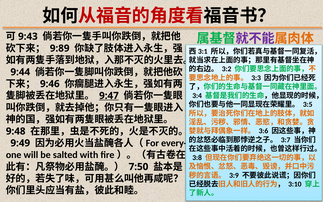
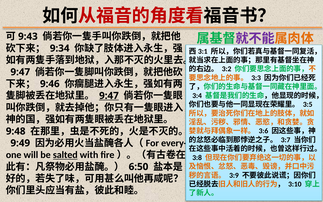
9:89: 9:89 -> 9:34 (60, 48)
9:44: 9:44 -> 9:47 (20, 72)
salted underline: none -> present (65, 155)
7:50: 7:50 -> 6:50 (138, 167)
